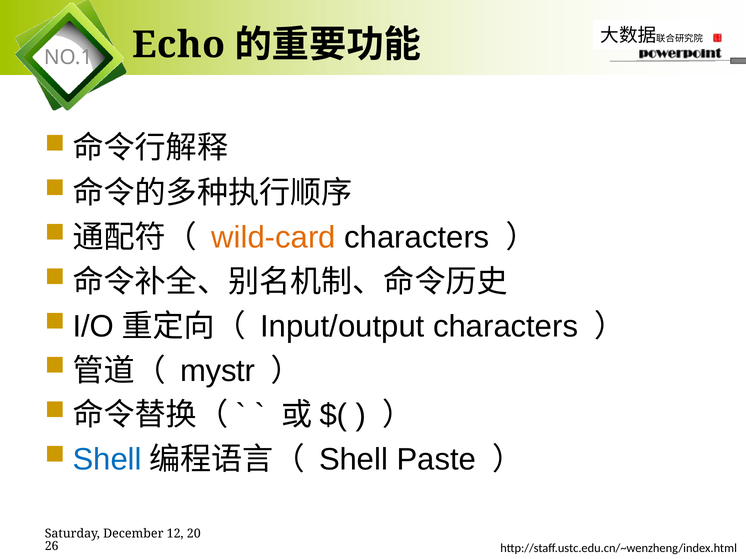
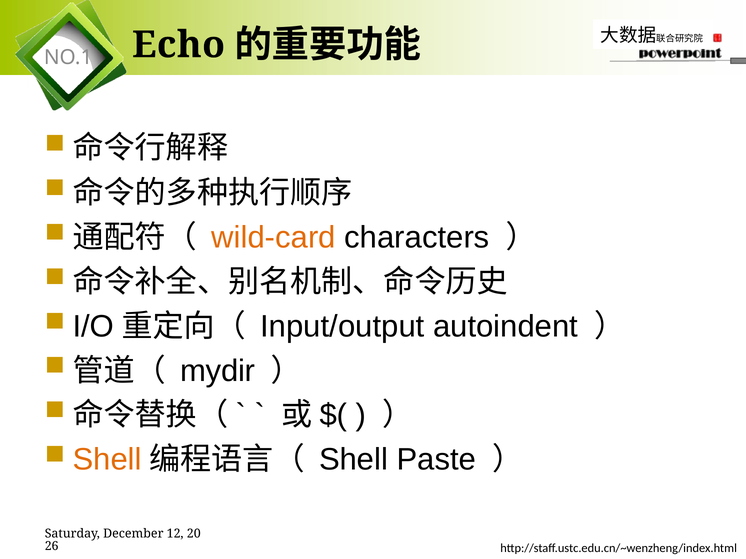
Input/output characters: characters -> autoindent (506, 327)
mystr: mystr -> mydir (218, 371)
Shell colour: blue -> orange (107, 460)
